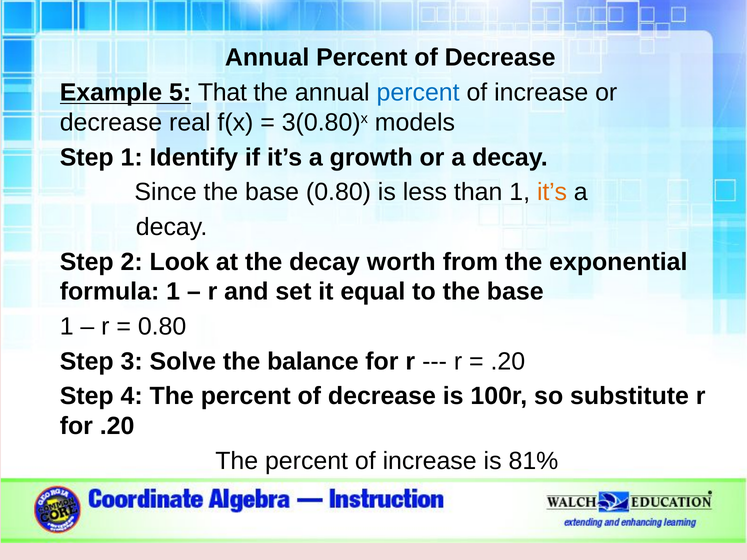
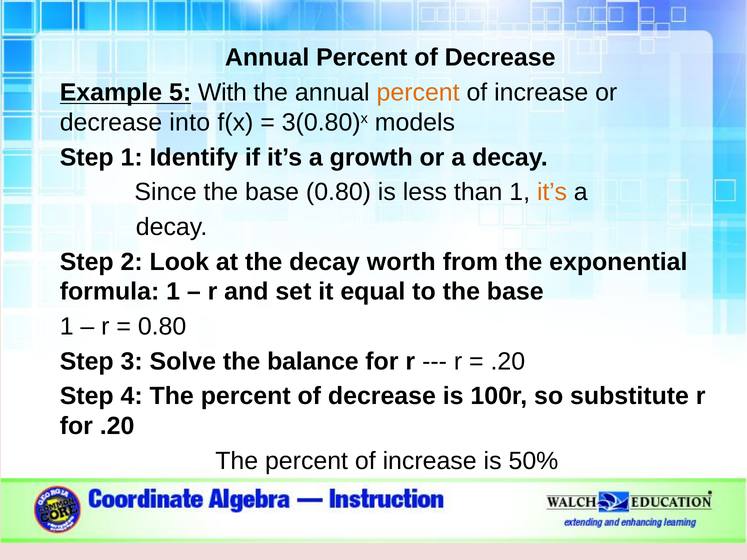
That: That -> With (222, 93)
percent colour: blue -> orange (418, 93)
real: real -> into (190, 123)
81%: 81% -> 50% (533, 461)
